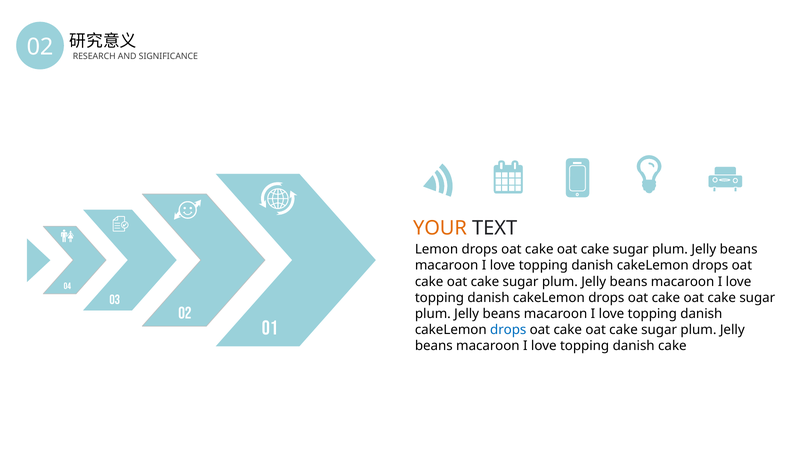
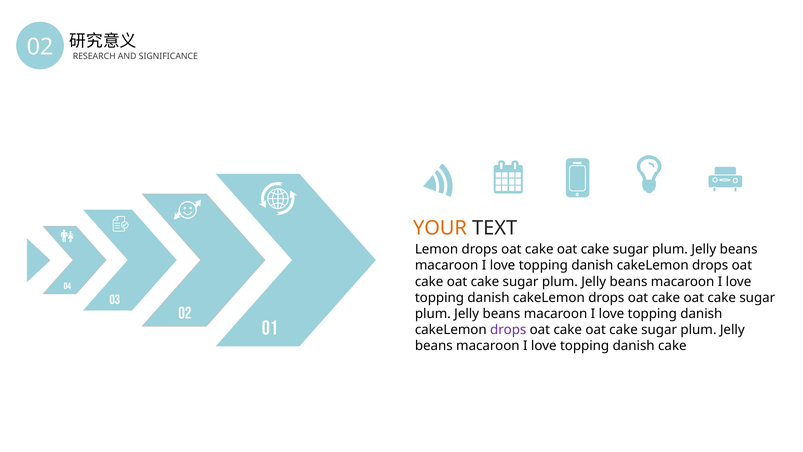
drops colour: blue -> purple (508, 330)
